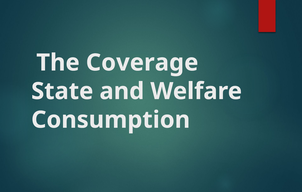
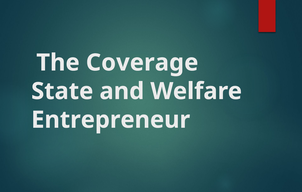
Consumption: Consumption -> Entrepreneur (111, 120)
